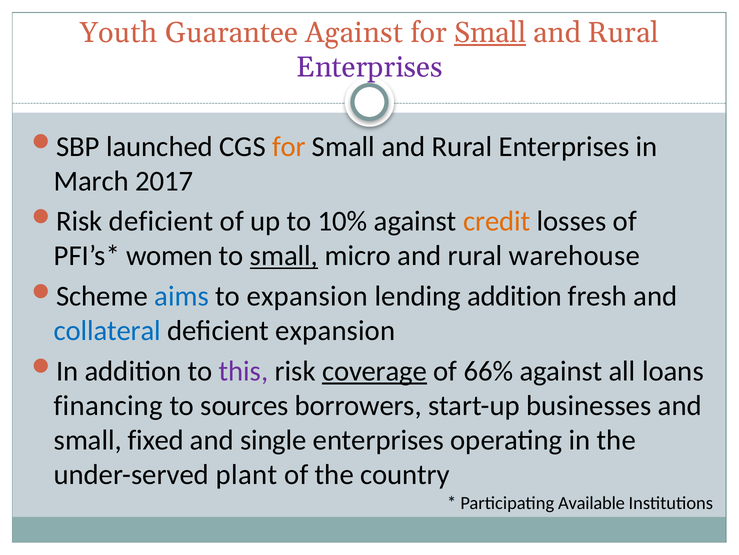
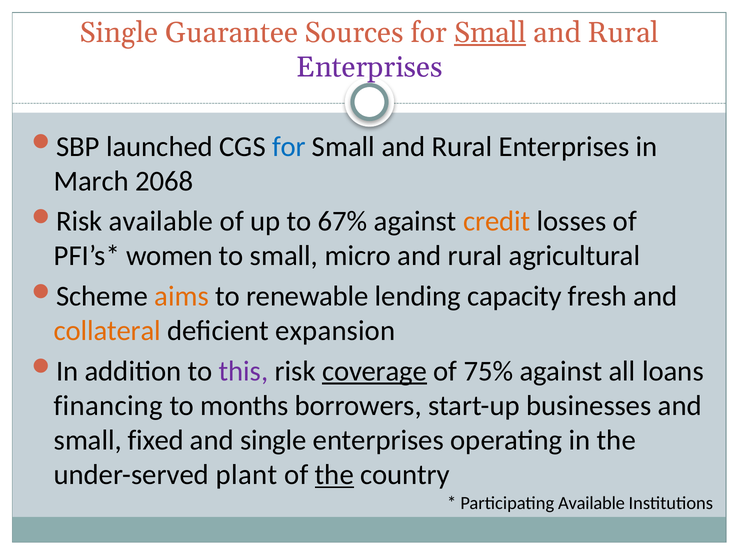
Youth: Youth -> Single (119, 33)
Guarantee Against: Against -> Sources (354, 33)
for colour: orange -> blue (289, 146)
2017: 2017 -> 2068 (164, 181)
deficient: deficient -> available (161, 221)
10%: 10% -> 67% (343, 221)
small underline: present -> none (284, 256)
warehouse: warehouse -> agricultural (575, 256)
aims colour: blue -> orange (182, 296)
to expansion: expansion -> renewable (307, 296)
lending addition: addition -> capacity (515, 296)
collateral colour: blue -> orange (107, 330)
66%: 66% -> 75% (488, 371)
sources: sources -> months (244, 405)
the underline: none -> present (334, 474)
